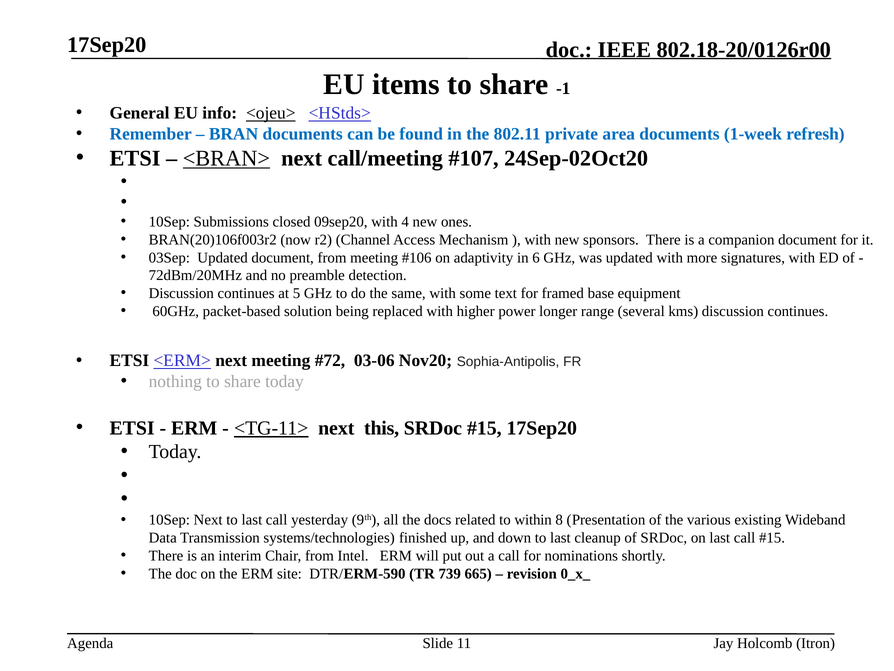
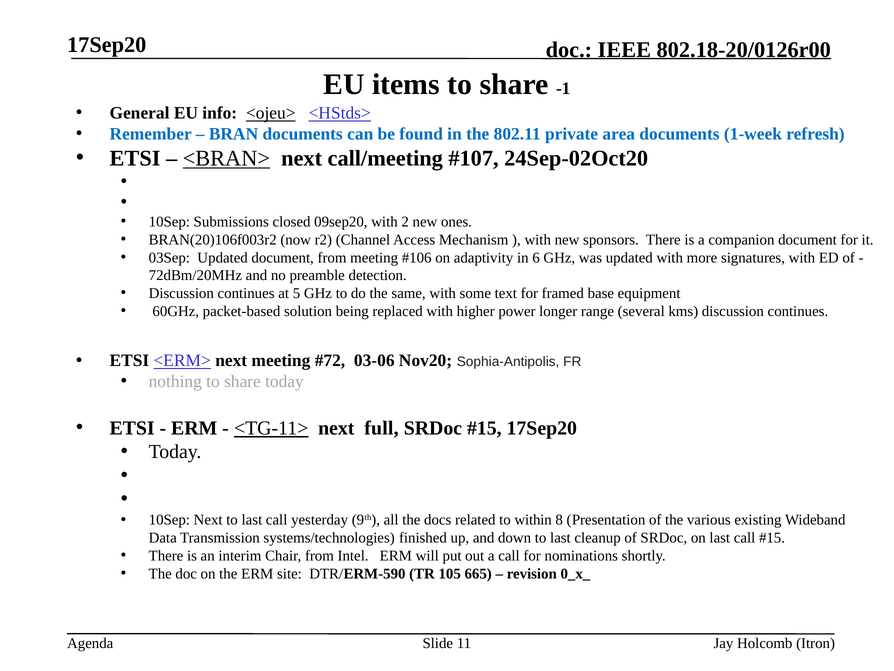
4: 4 -> 2 (405, 222)
this: this -> full (381, 428)
739: 739 -> 105 (450, 573)
